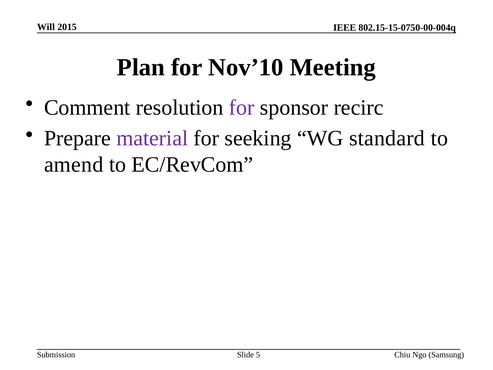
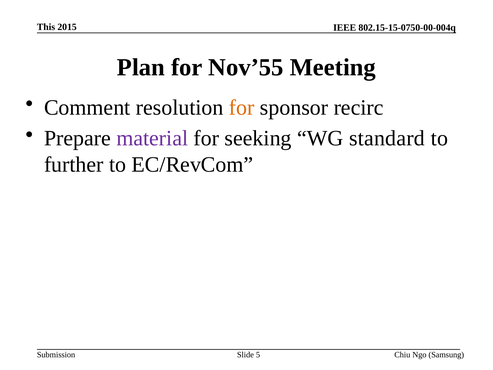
Will: Will -> This (46, 27)
Nov’10: Nov’10 -> Nov’55 (246, 67)
for colour: purple -> orange (242, 108)
amend: amend -> further (74, 165)
